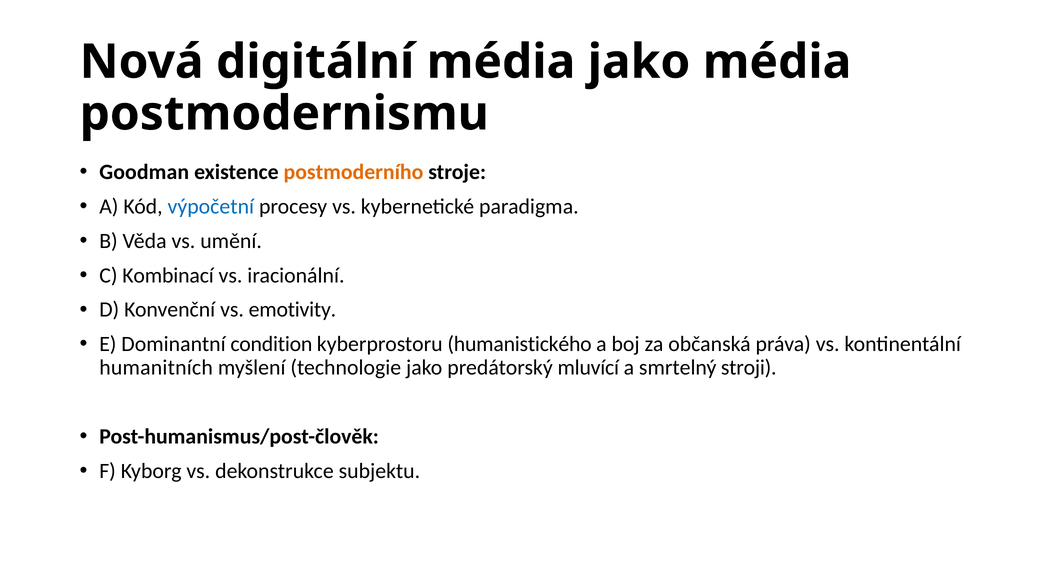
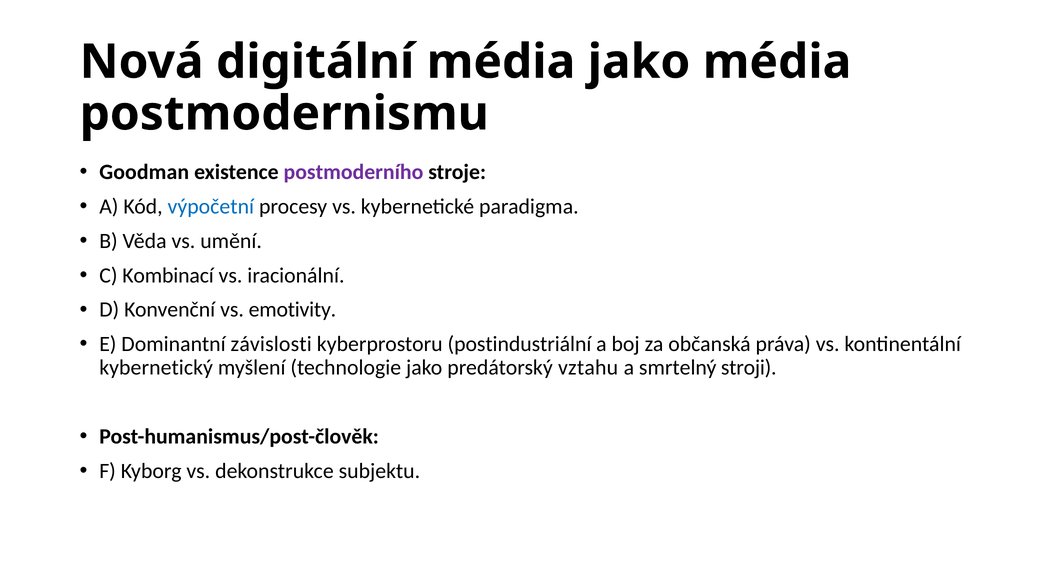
postmoderního colour: orange -> purple (353, 172)
condition: condition -> závislosti (271, 344)
humanistického: humanistického -> postindustriální (519, 344)
humanitních: humanitních -> kybernetický (156, 368)
mluvící: mluvící -> vztahu (588, 368)
